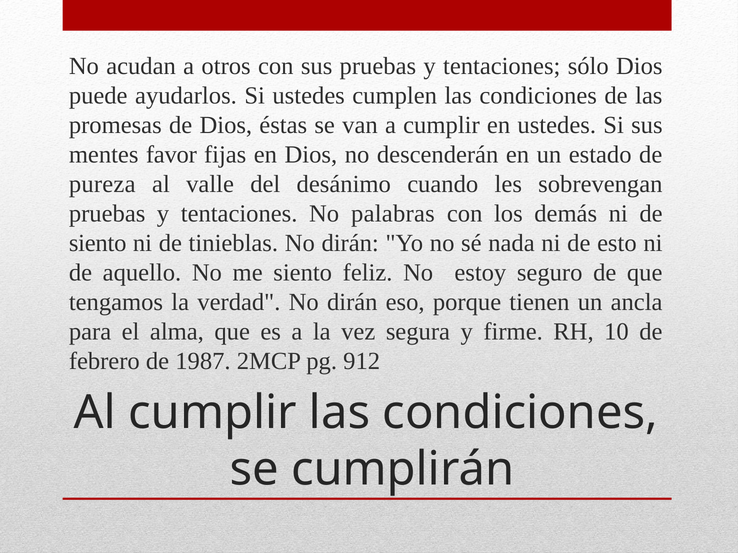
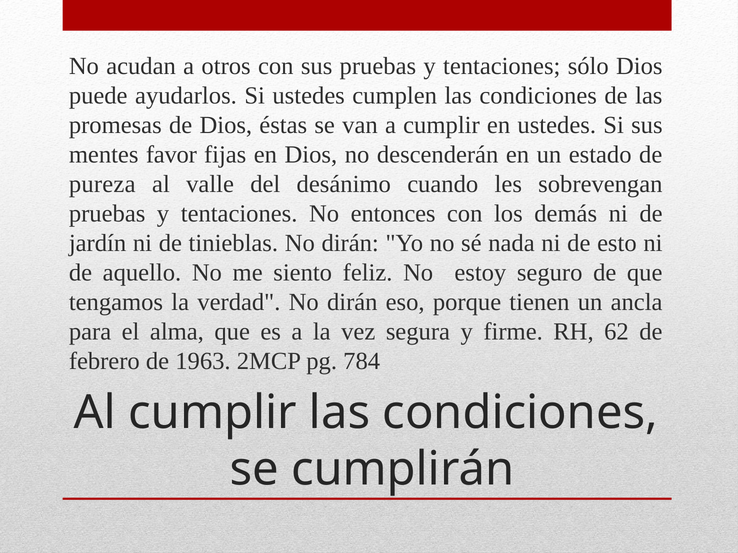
palabras: palabras -> entonces (393, 214)
siento: siento -> jardín (98, 243)
10: 10 -> 62 (616, 332)
1987: 1987 -> 1963 (203, 361)
912: 912 -> 784 (362, 361)
